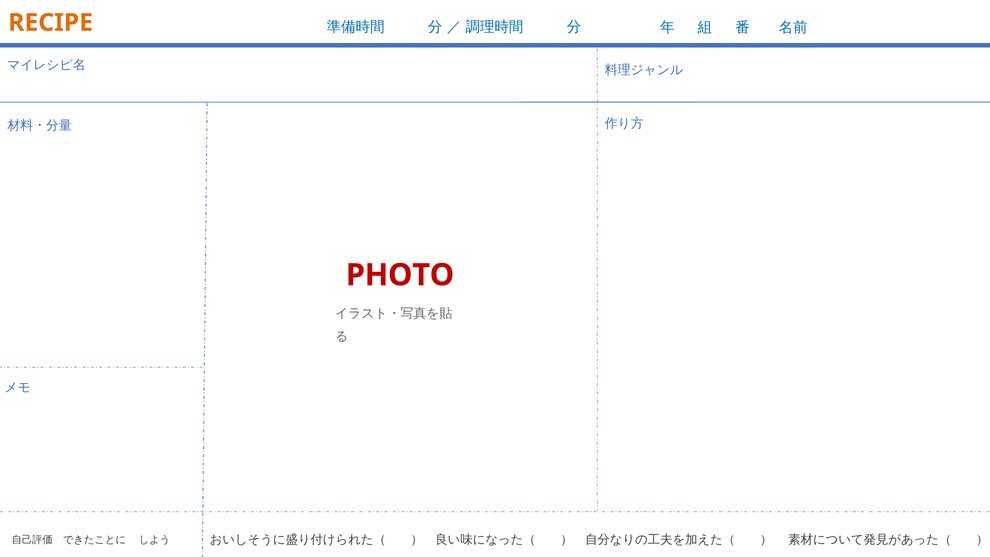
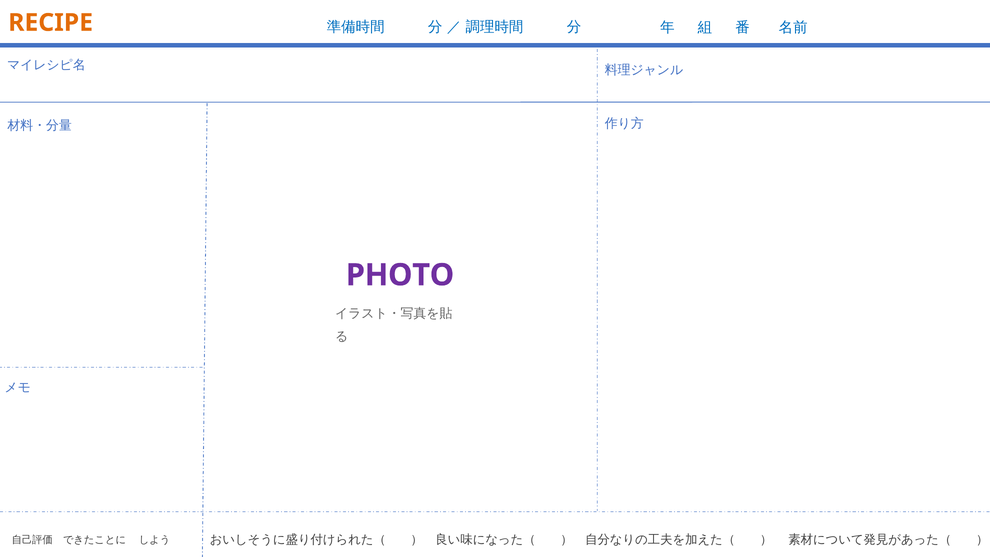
PHOTO colour: red -> purple (400, 275)
